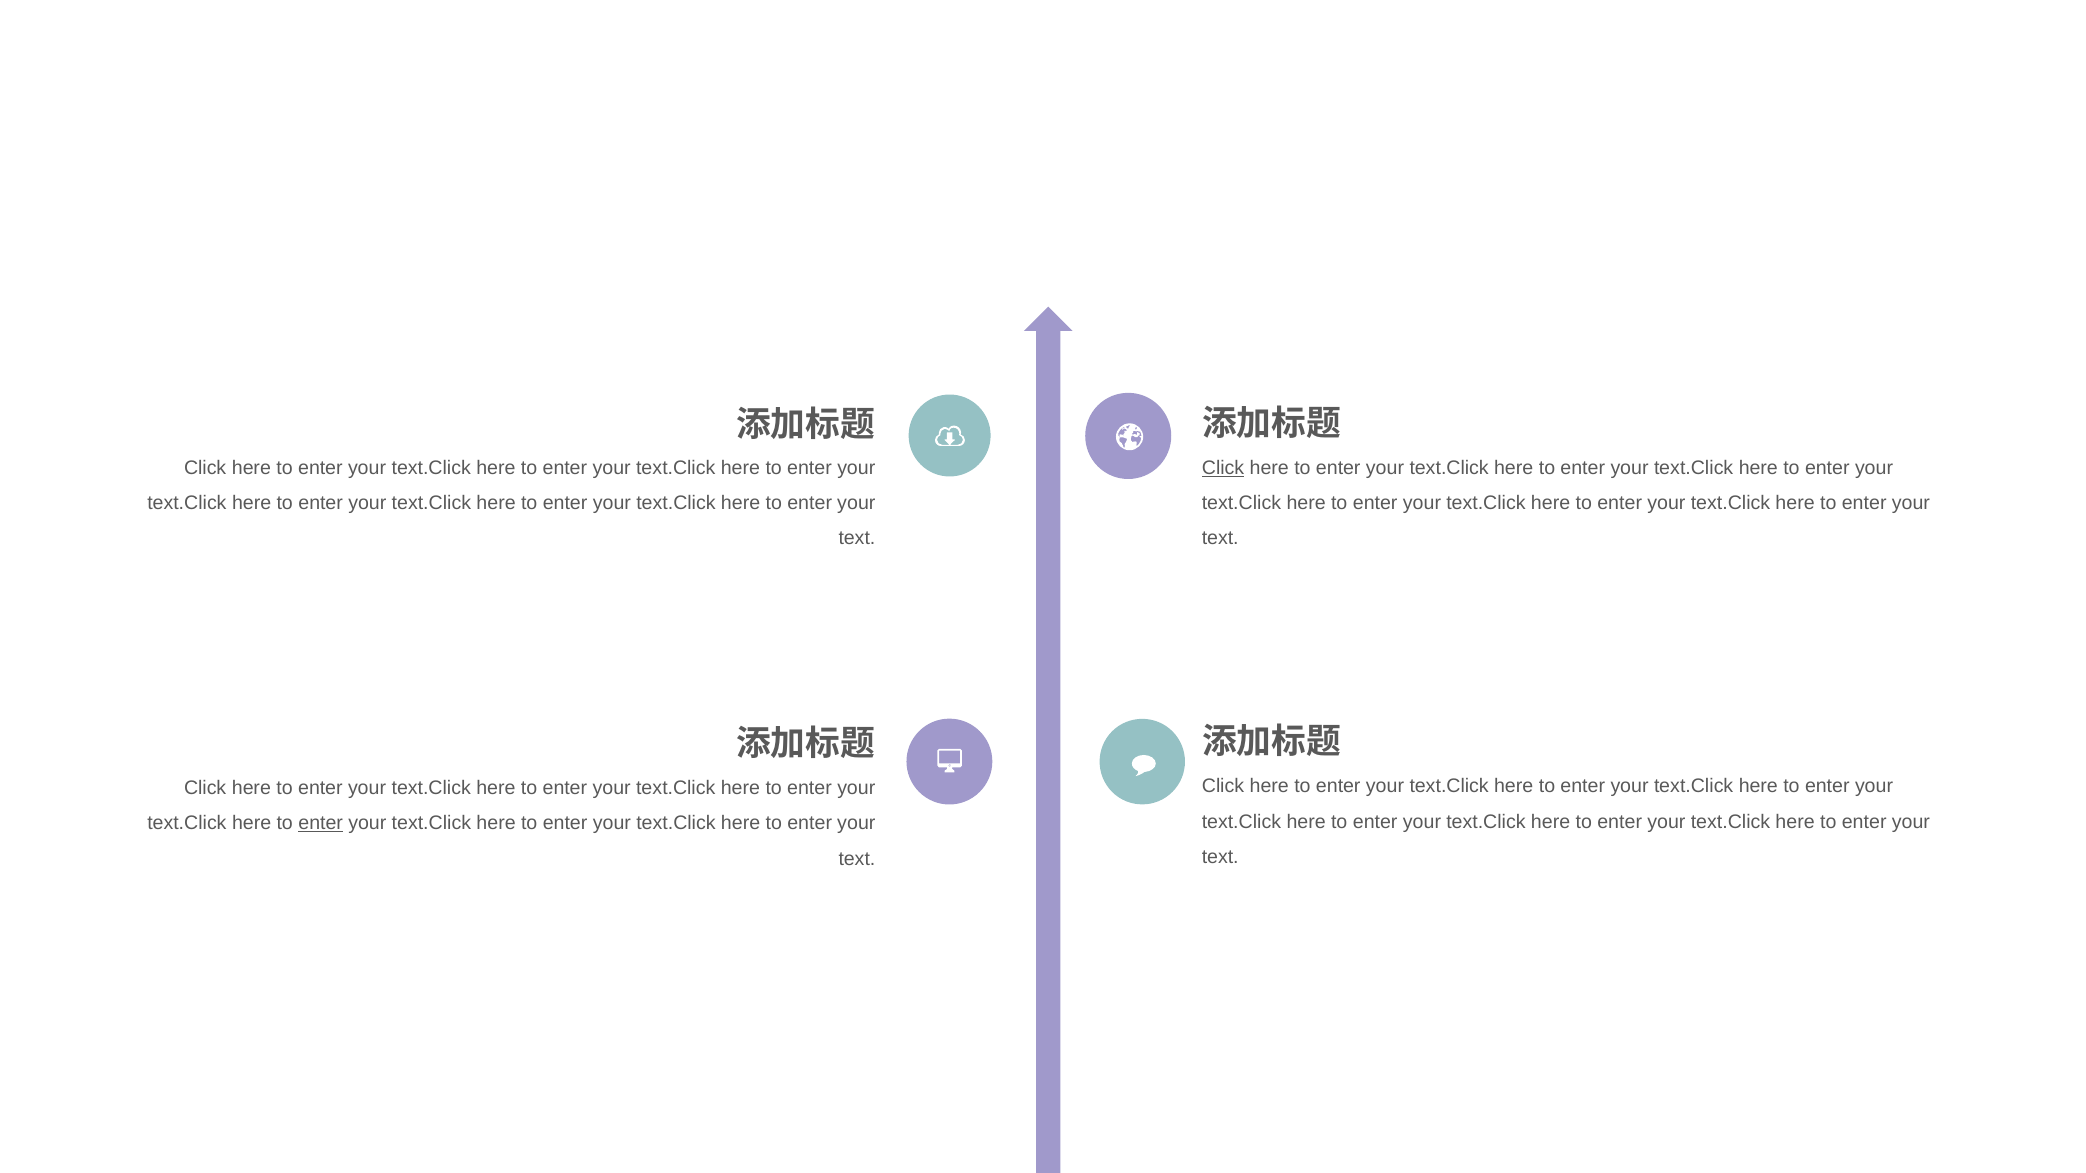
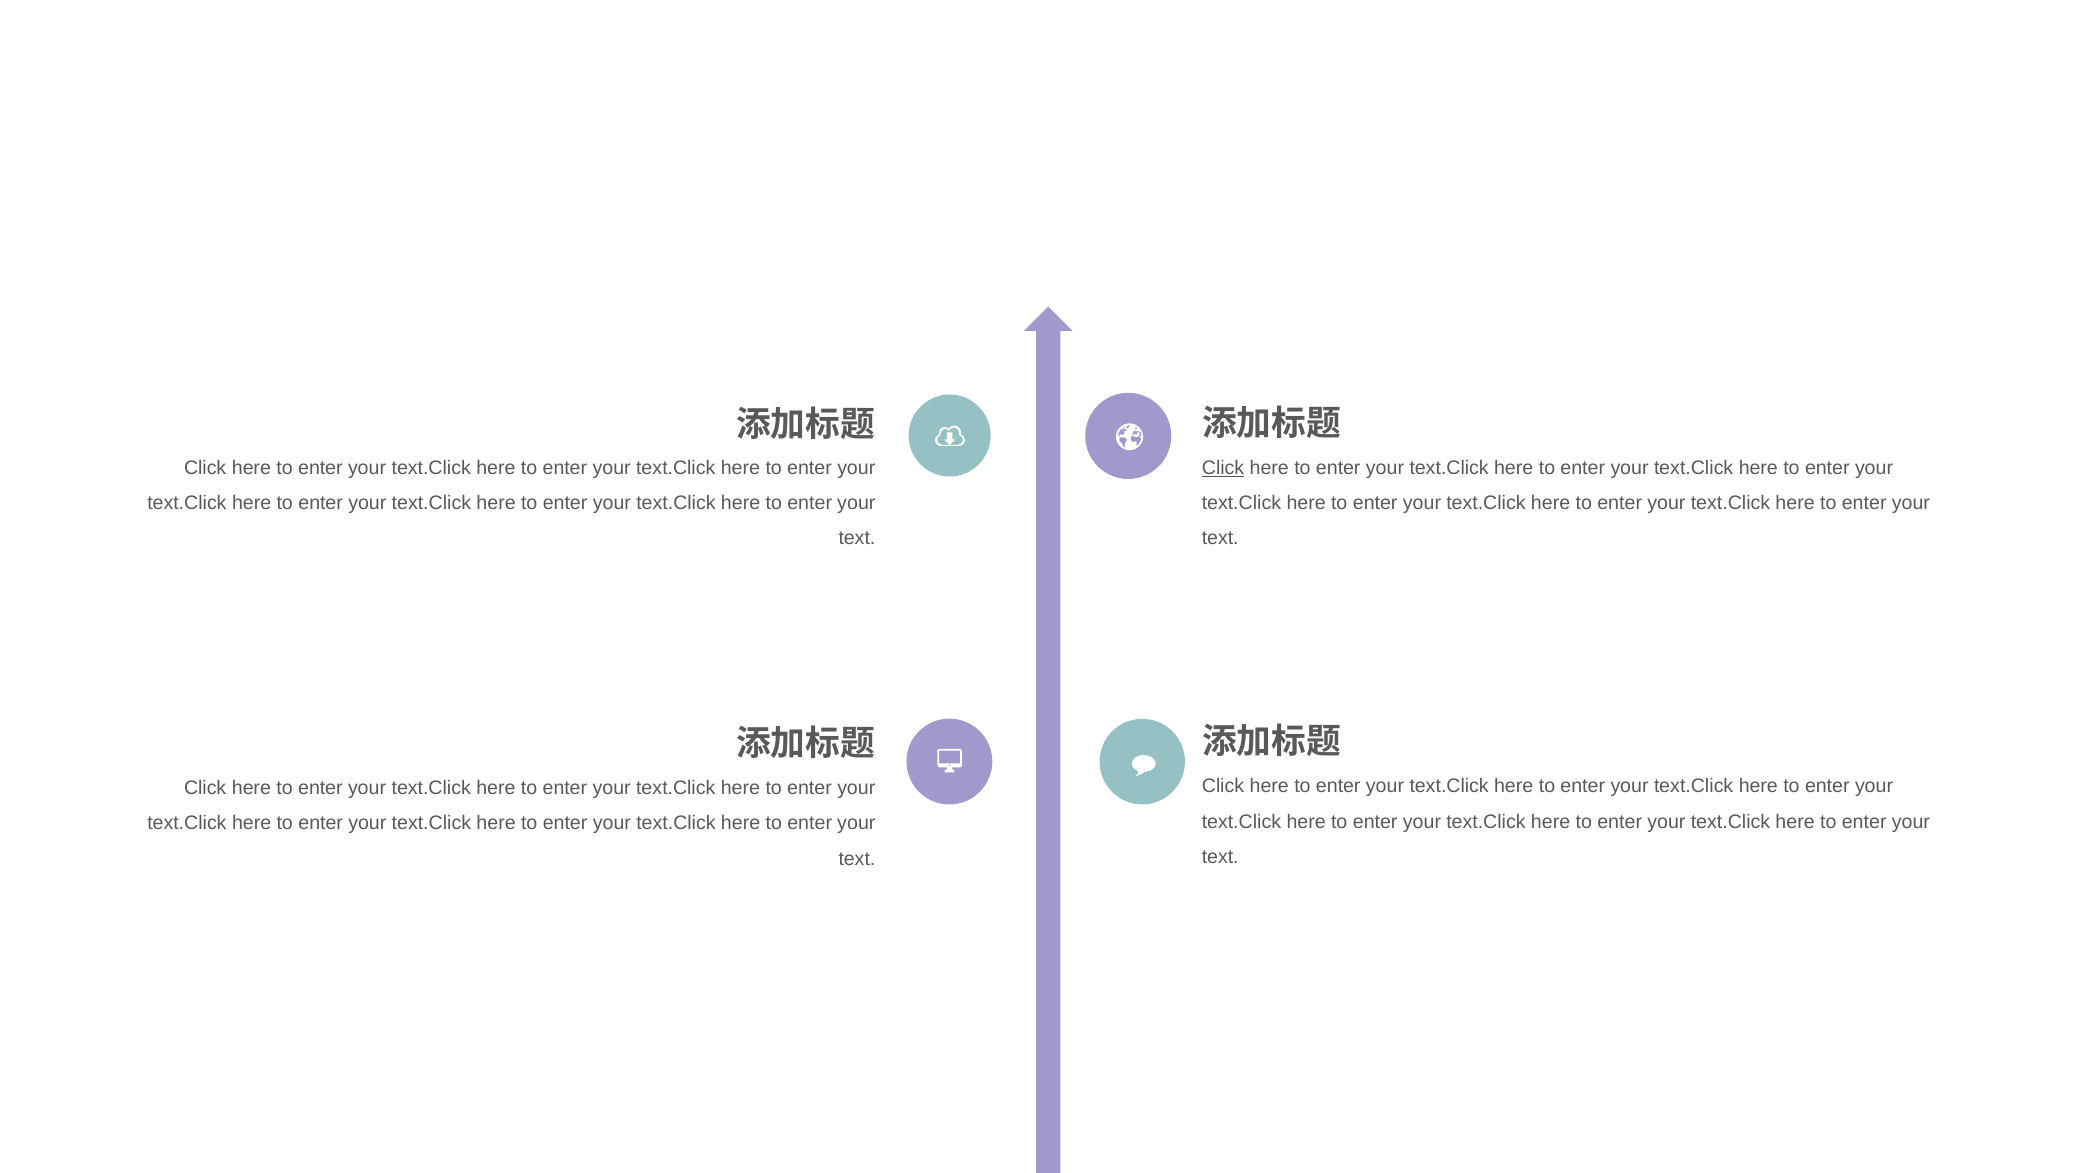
enter underline: present -> none (321, 824)
